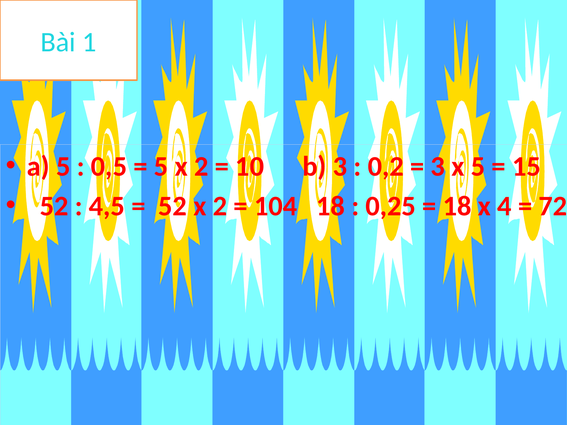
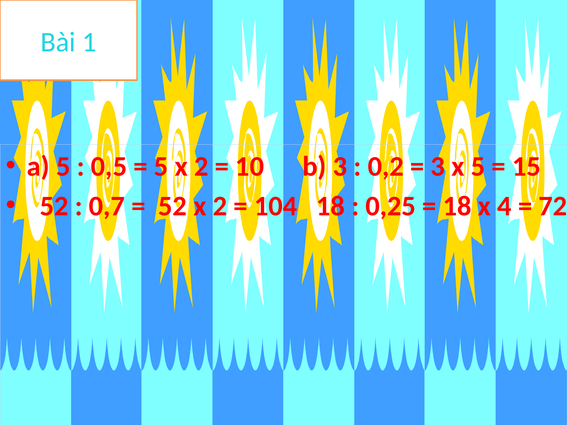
4,5: 4,5 -> 0,7 (107, 206)
